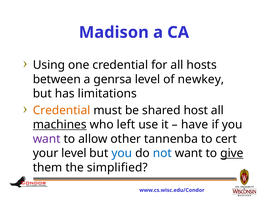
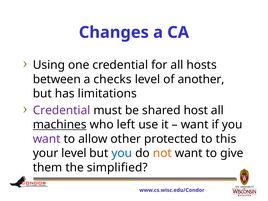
Madison: Madison -> Changes (114, 32)
genrsa: genrsa -> checks (113, 79)
newkey: newkey -> another (201, 79)
Credential colour: orange -> purple (62, 110)
have: have -> want (195, 125)
tannenba: tannenba -> protected (171, 139)
cert: cert -> this (226, 139)
not colour: blue -> orange (162, 153)
give underline: present -> none (232, 153)
